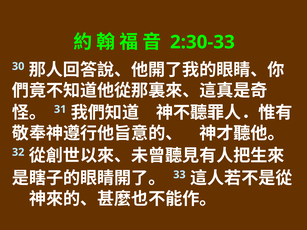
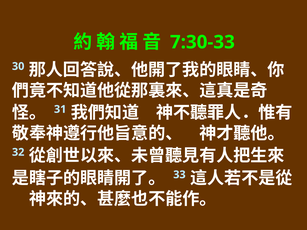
2:30-33: 2:30-33 -> 7:30-33 (202, 42)
